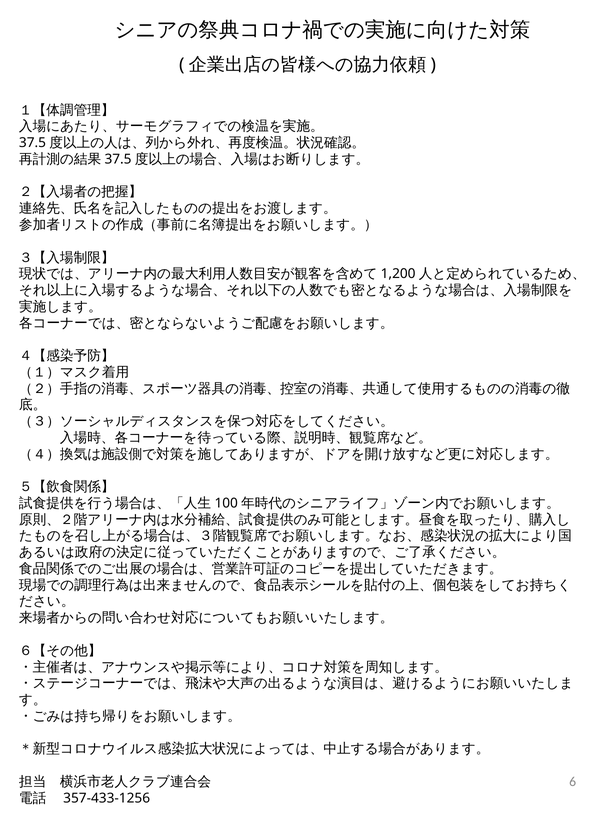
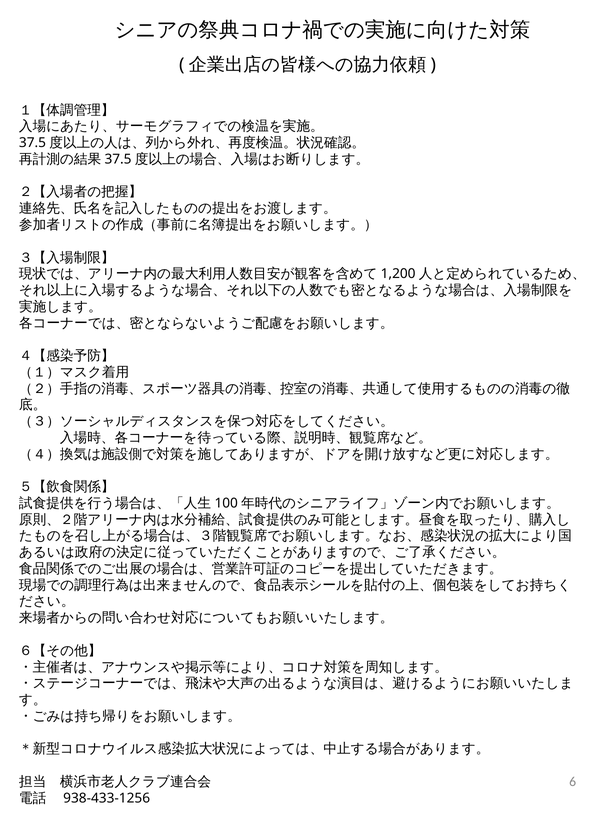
357-433-1256: 357-433-1256 -> 938-433-1256 (107, 799)
